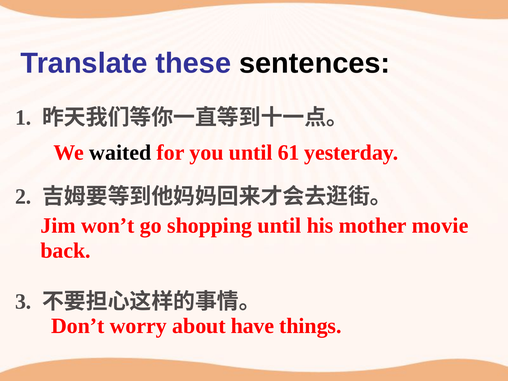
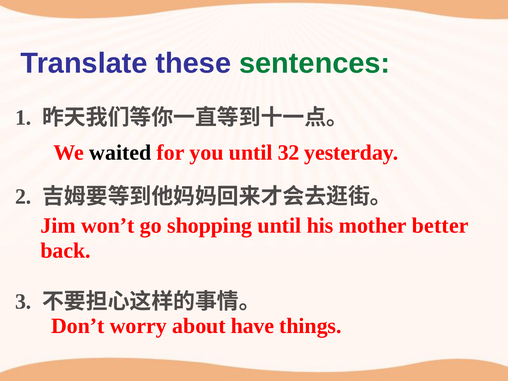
sentences colour: black -> green (315, 63)
61: 61 -> 32 (289, 153)
movie: movie -> better (440, 226)
